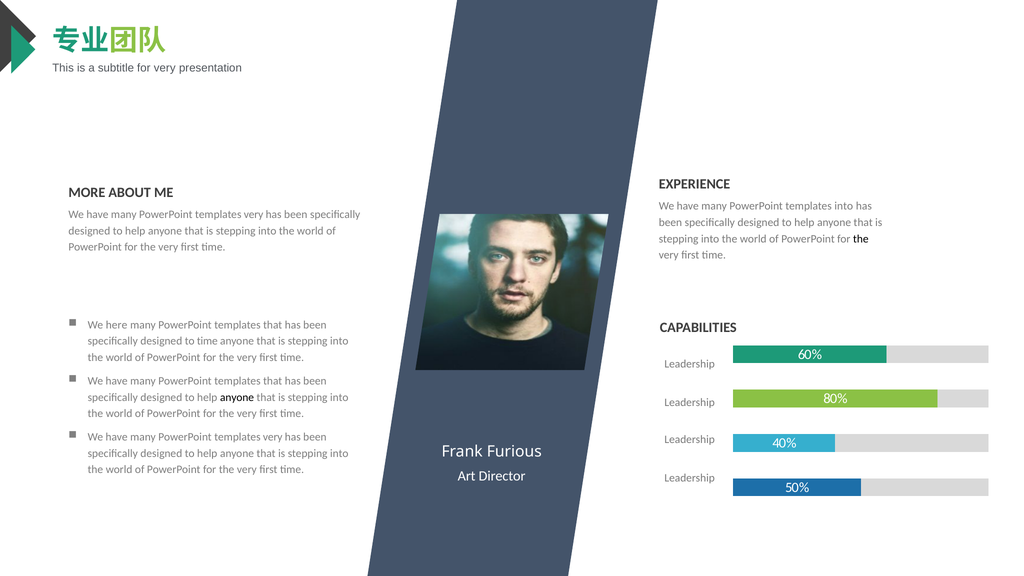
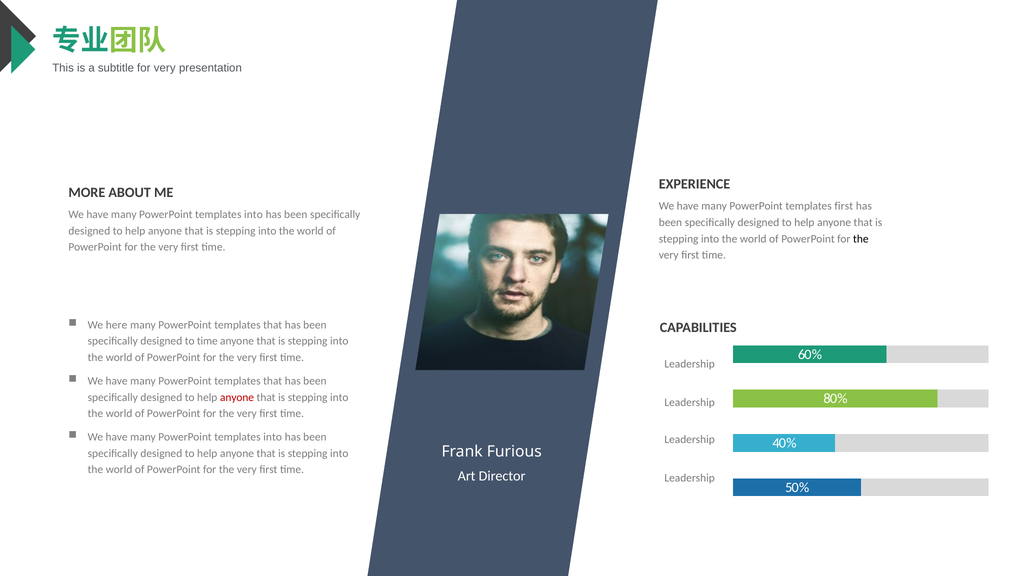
templates into: into -> first (844, 206)
very: very -> into (253, 214)
anyone colour: black -> red (237, 397)
very: very -> into (273, 437)
